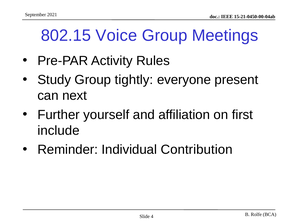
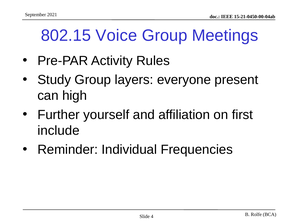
tightly: tightly -> layers (134, 80)
next: next -> high (75, 95)
Contribution: Contribution -> Frequencies (197, 149)
